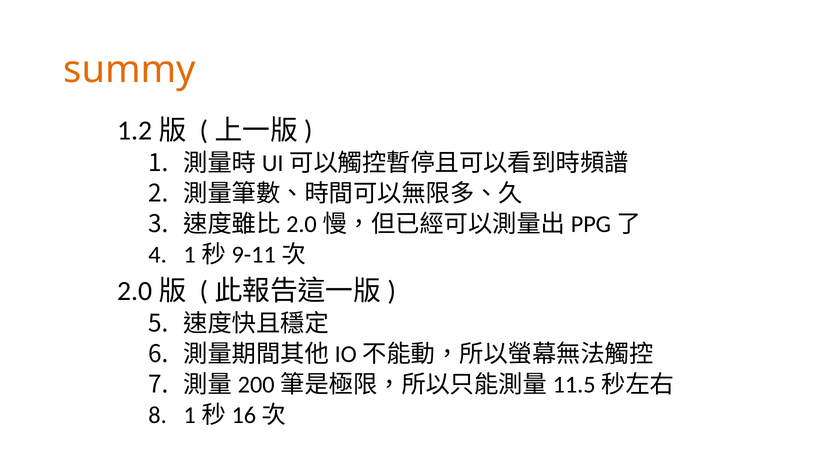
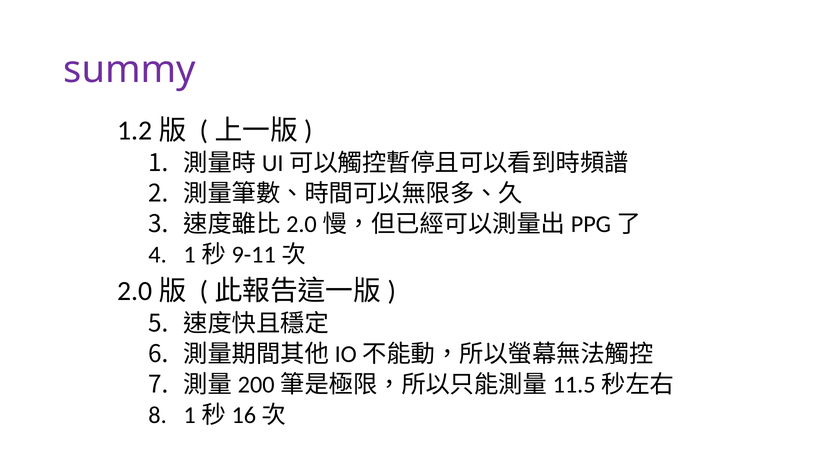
summy colour: orange -> purple (130, 70)
